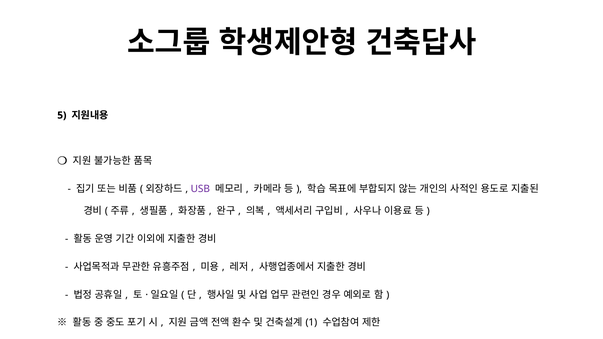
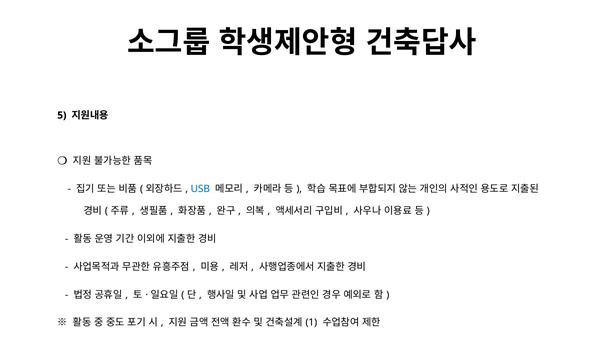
USB colour: purple -> blue (200, 189)
